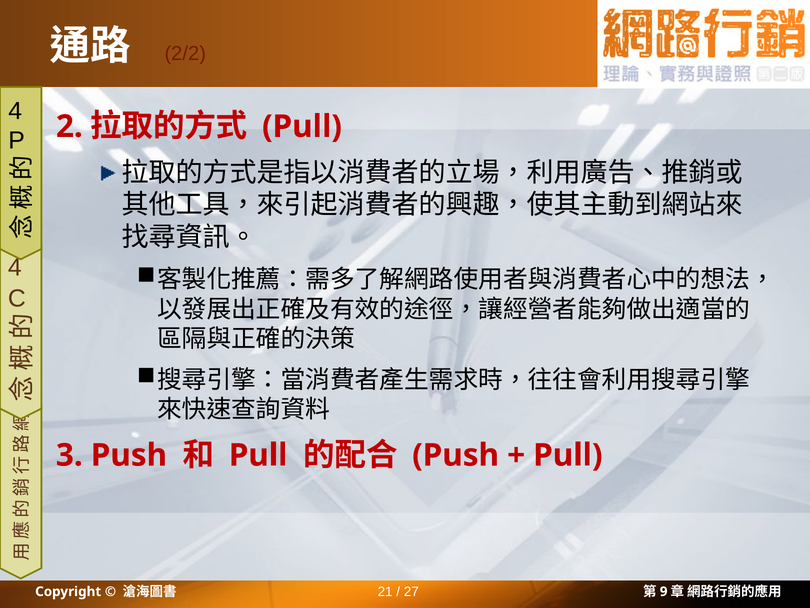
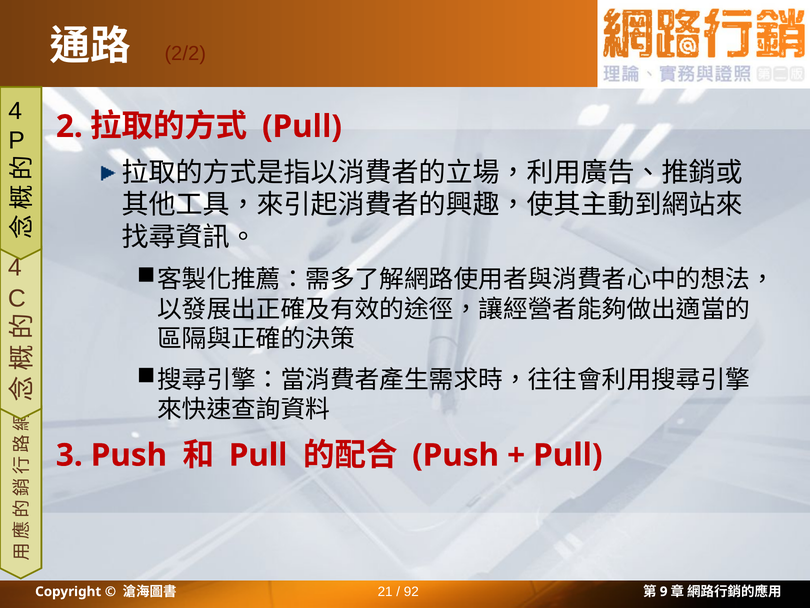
27: 27 -> 92 (411, 591)
